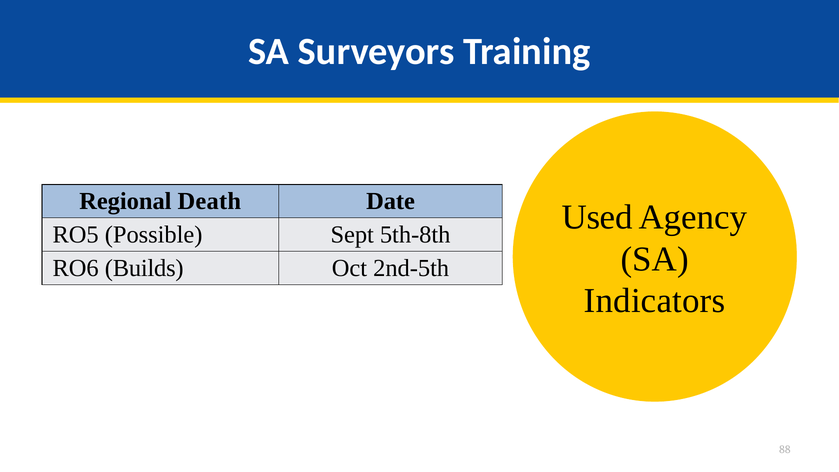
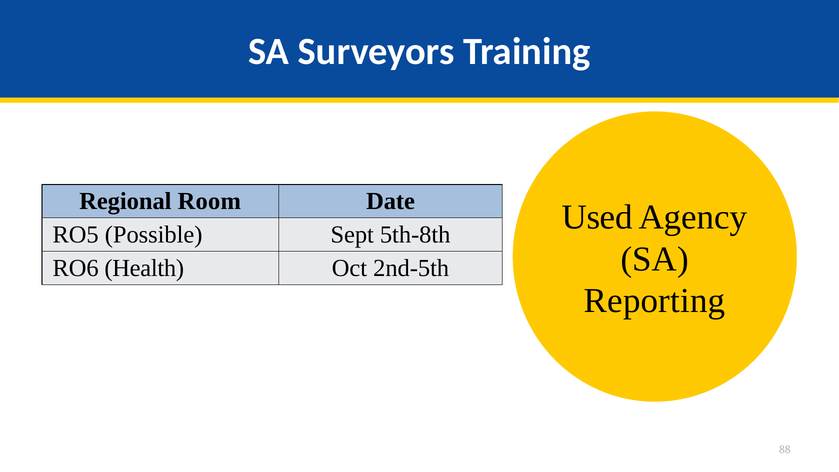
Death: Death -> Room (209, 201)
Builds: Builds -> Health (144, 268)
Indicators: Indicators -> Reporting (655, 301)
